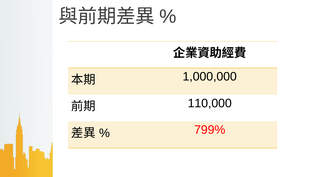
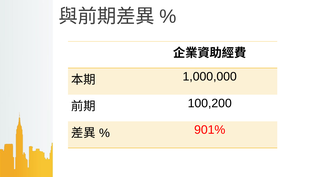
110,000: 110,000 -> 100,200 (210, 103)
799%: 799% -> 901% (210, 130)
